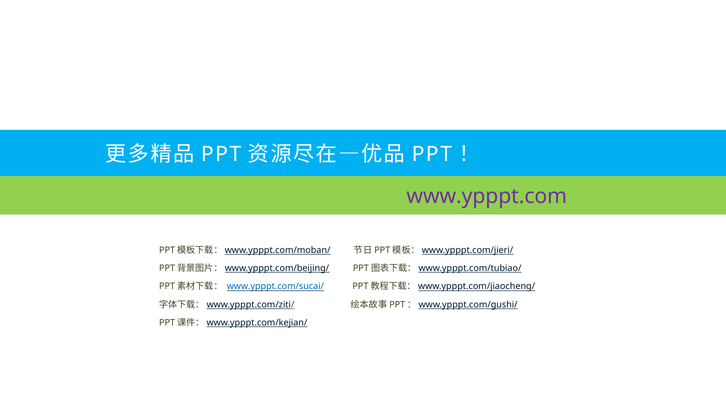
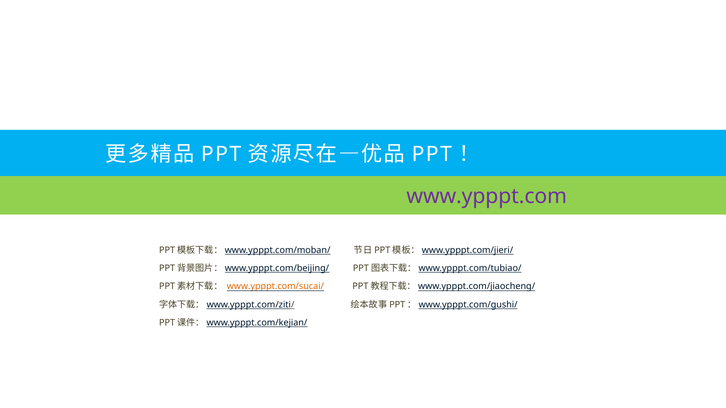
www.ypppt.com/sucai/ colour: blue -> orange (275, 287)
